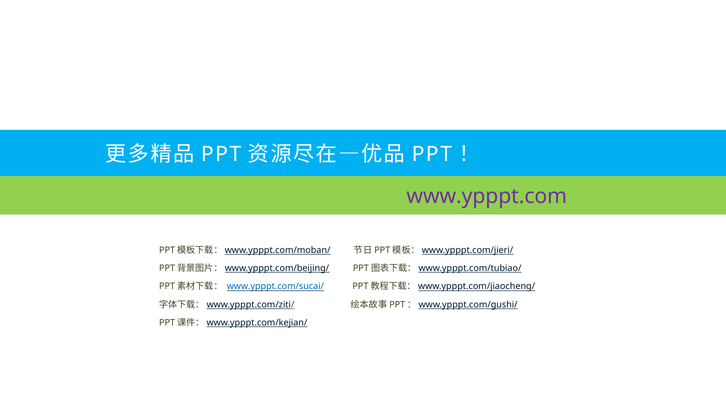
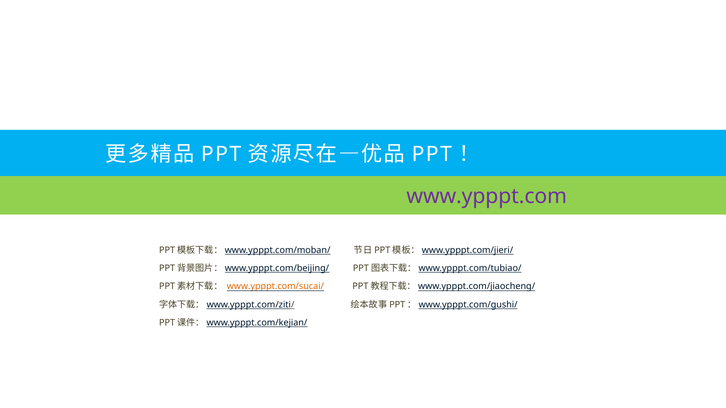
www.ypppt.com/sucai/ colour: blue -> orange (275, 287)
